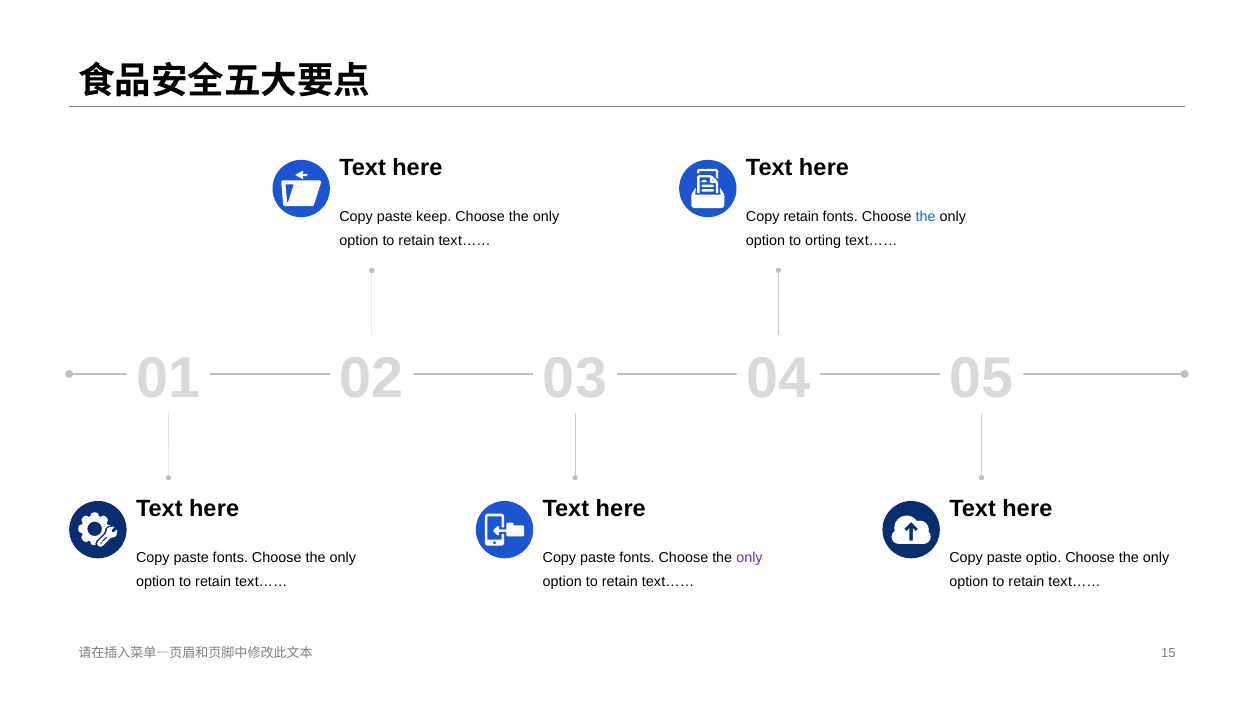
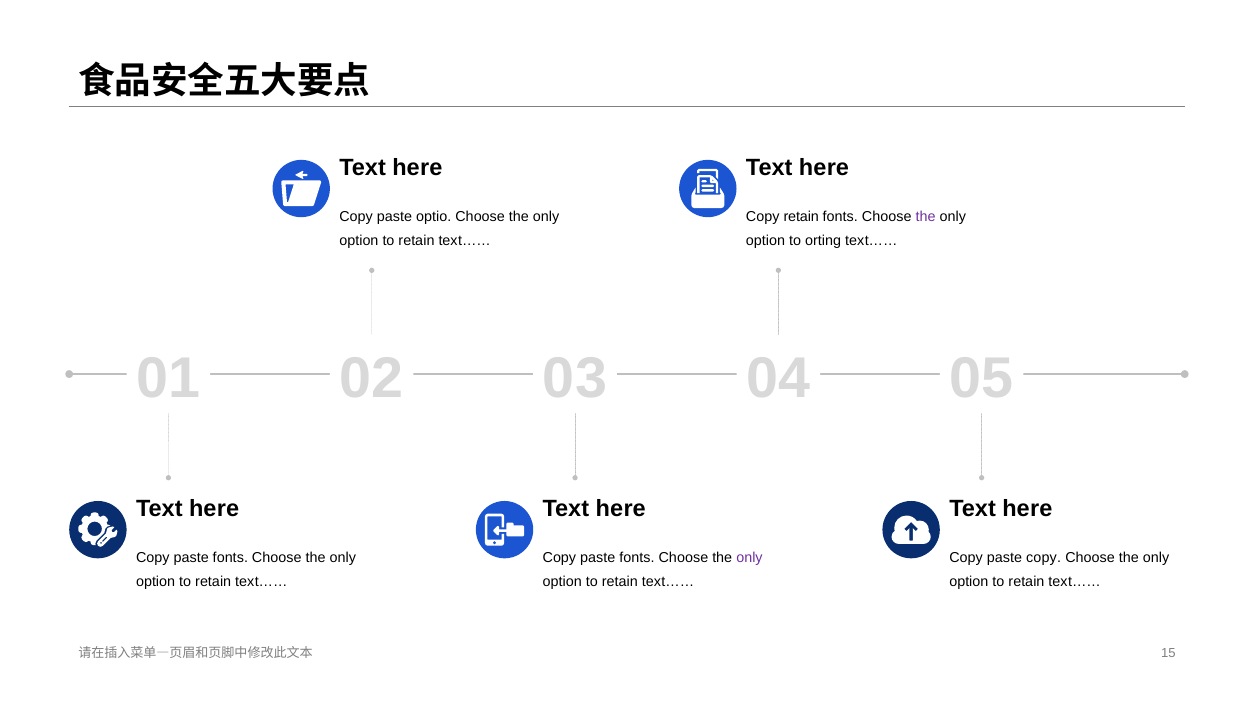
keep: keep -> optio (434, 216)
the colour: blue -> purple (926, 216)
paste optio: optio -> copy (1044, 558)
